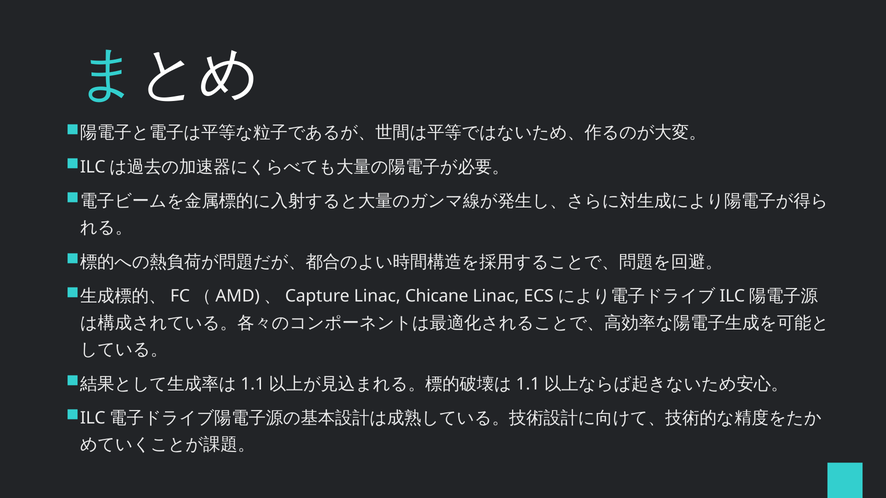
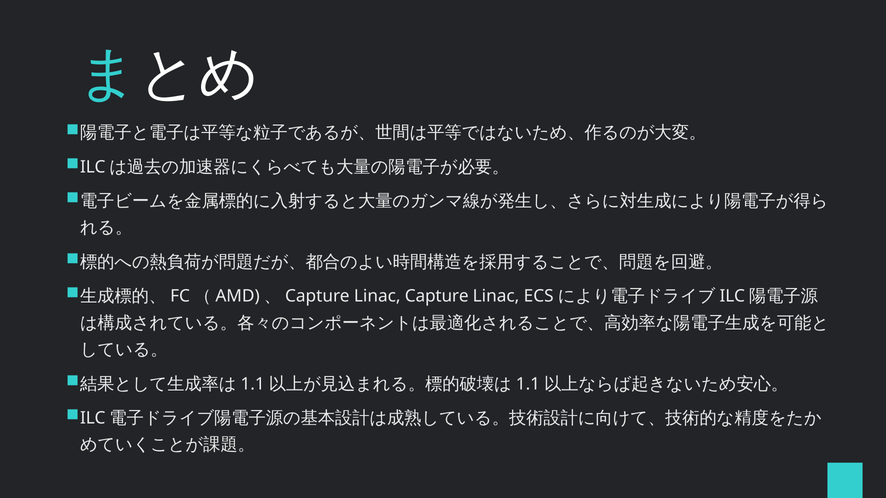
Linac Chicane: Chicane -> Capture (437, 296)
